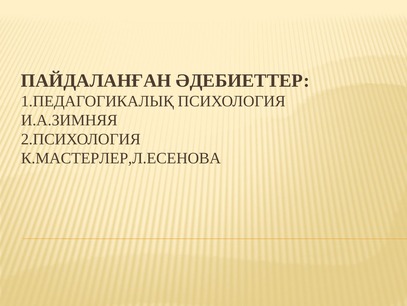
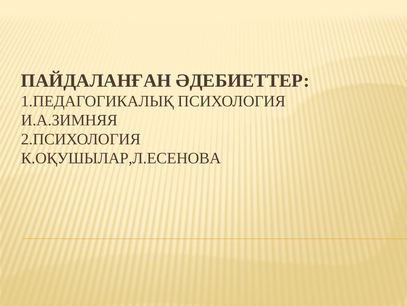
К.МАСТЕРЛЕР,Л.ЕСЕНОВА: К.МАСТЕРЛЕР,Л.ЕСЕНОВА -> К.ОҚУШЫЛАР,Л.ЕСЕНОВА (121, 158)
